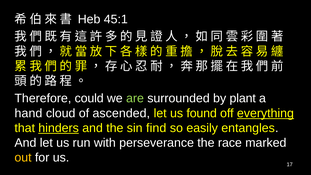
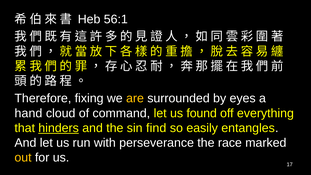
45:1: 45:1 -> 56:1 (116, 19)
could: could -> fixing (89, 98)
are colour: light green -> yellow (135, 98)
plant: plant -> eyes (243, 98)
ascended: ascended -> command (121, 113)
everything underline: present -> none (265, 113)
